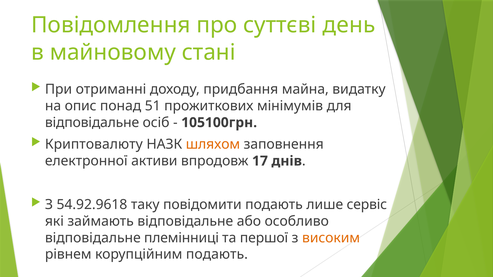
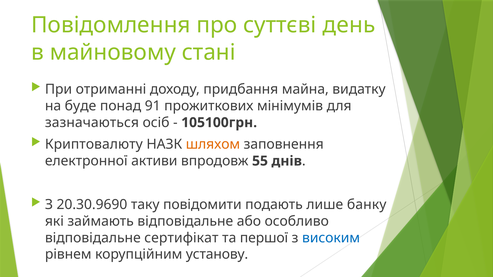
опис: опис -> буде (81, 106)
51: 51 -> 91 (153, 106)
відповідальне: відповідальне -> зазначаються (92, 123)
17: 17 -> 55 (260, 161)
54.92.9618: 54.92.9618 -> 20.30.9690 (92, 205)
сервіс: сервіс -> банку (367, 205)
племінниці: племінниці -> сертифікат (181, 238)
високим colour: orange -> blue (331, 238)
корупційним подають: подають -> установу (217, 255)
